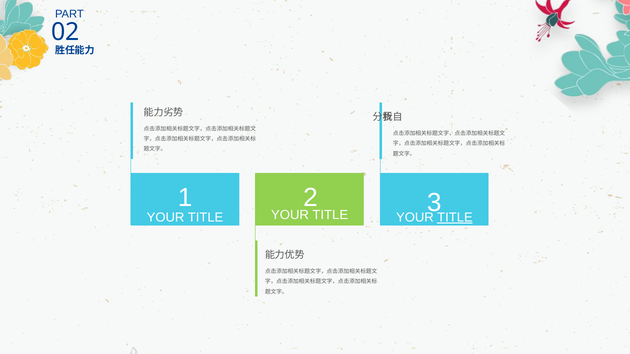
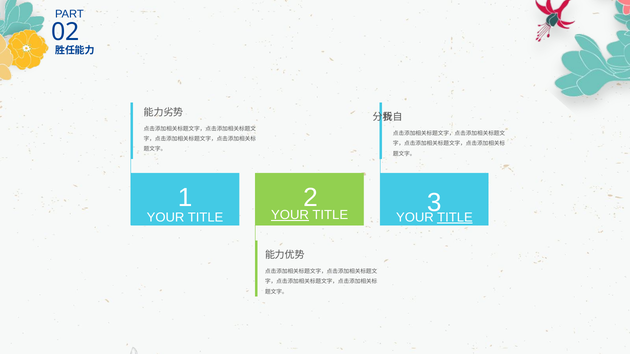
YOUR underline: none -> present (290, 215)
